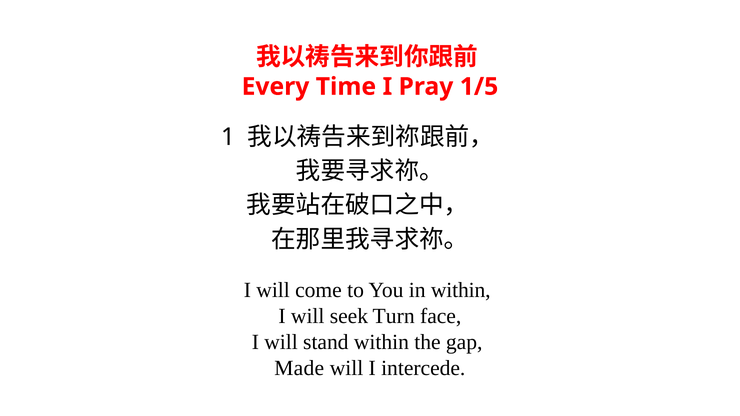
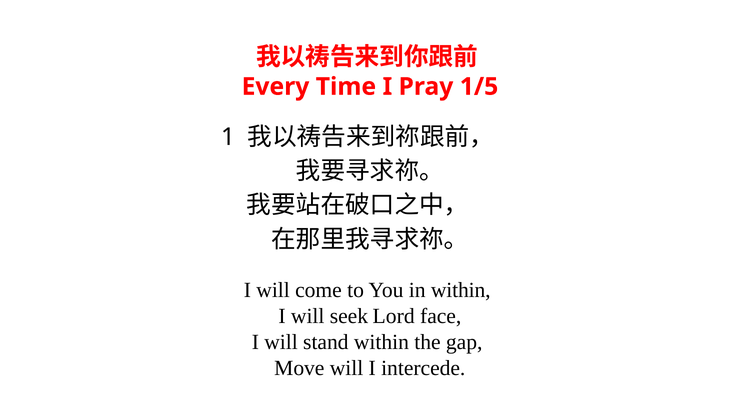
Turn: Turn -> Lord (394, 316)
Made: Made -> Move (299, 368)
